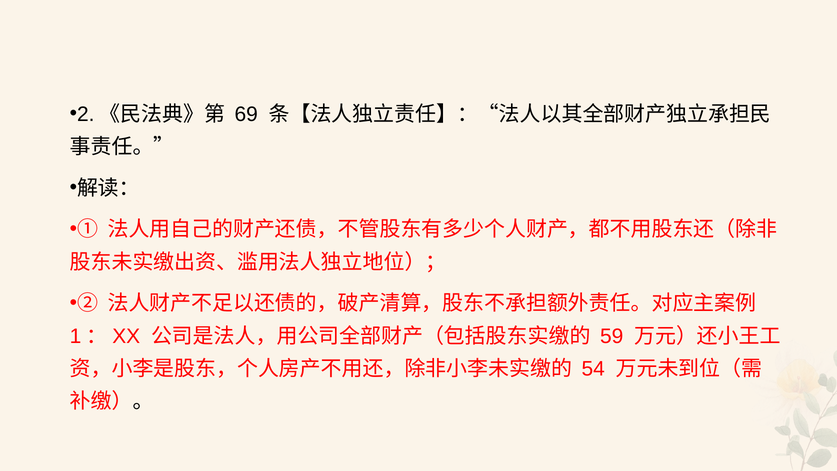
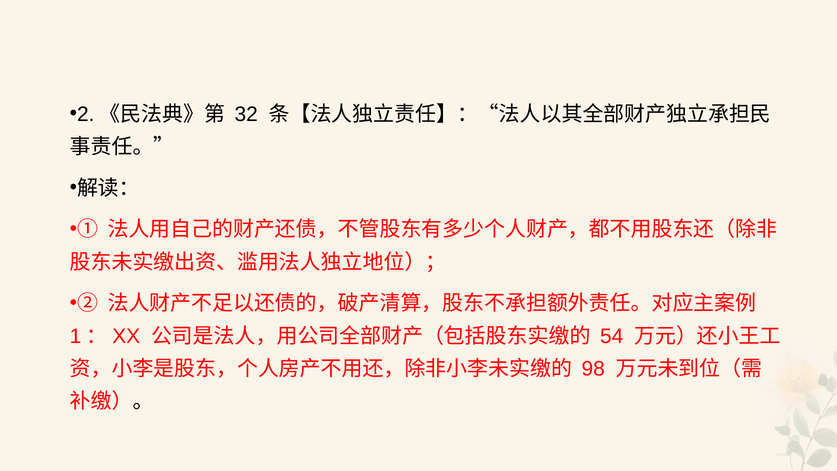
69: 69 -> 32 (246, 114)
59: 59 -> 54 (612, 336)
54: 54 -> 98 (593, 369)
